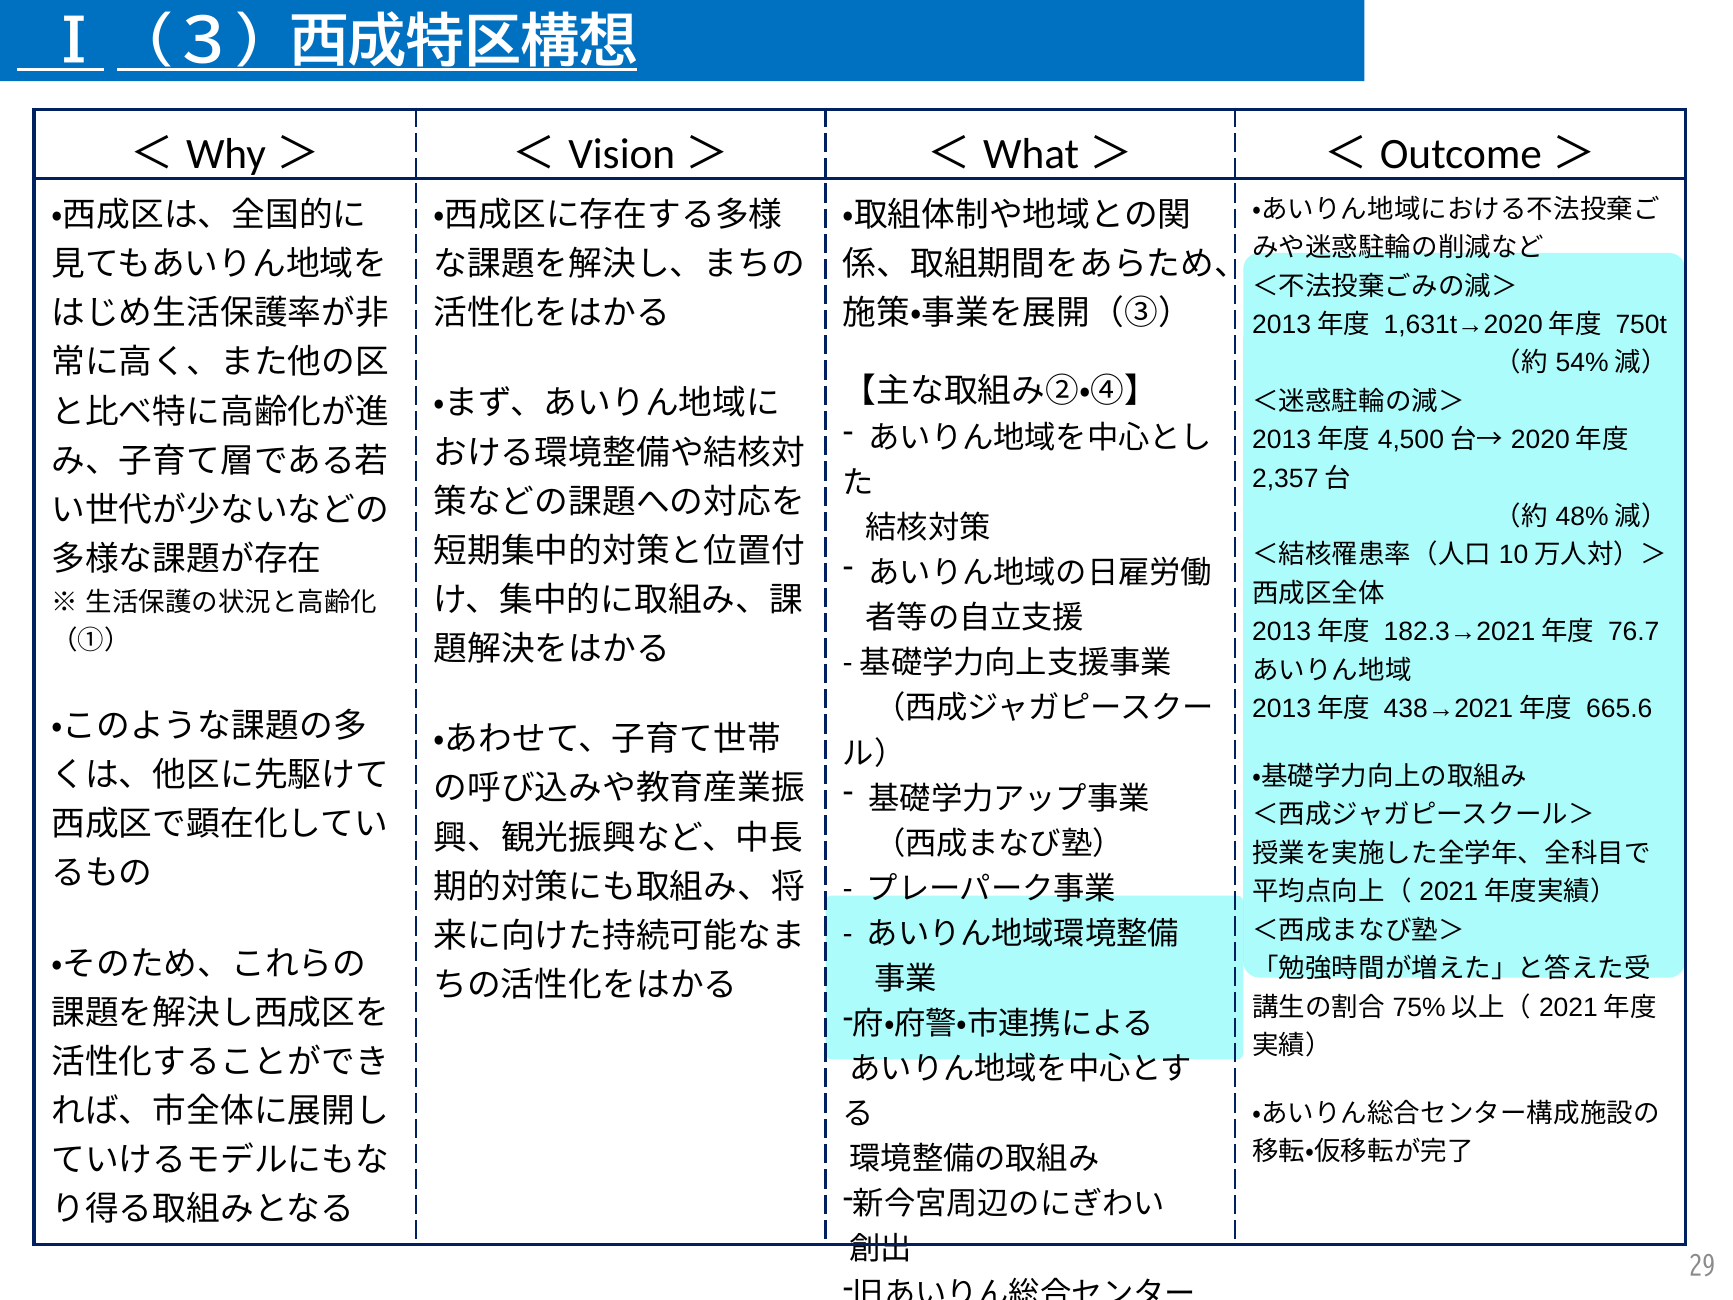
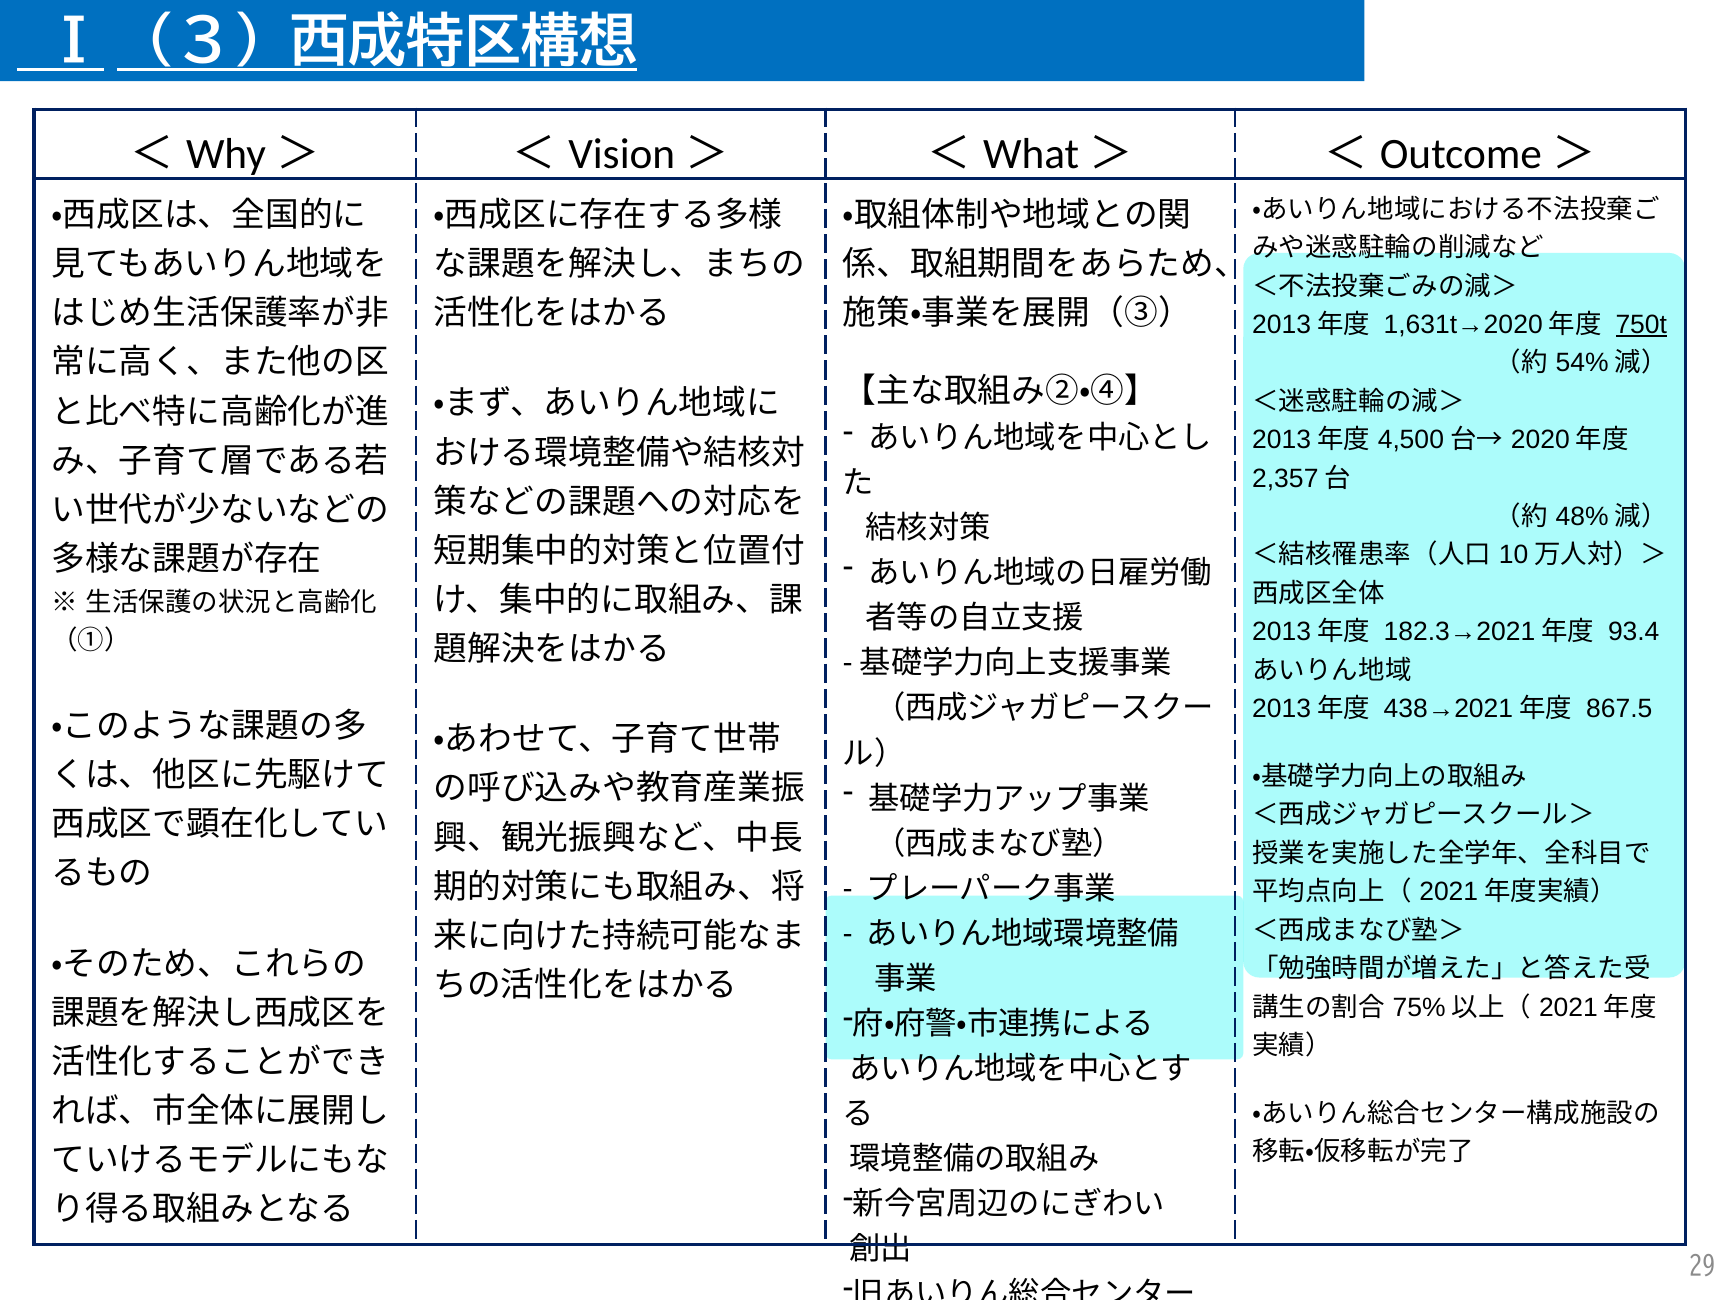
750t underline: none -> present (1641, 325)
76.7: 76.7 -> 93.4 (1634, 632)
665.6: 665.6 -> 867.5 (1619, 709)
